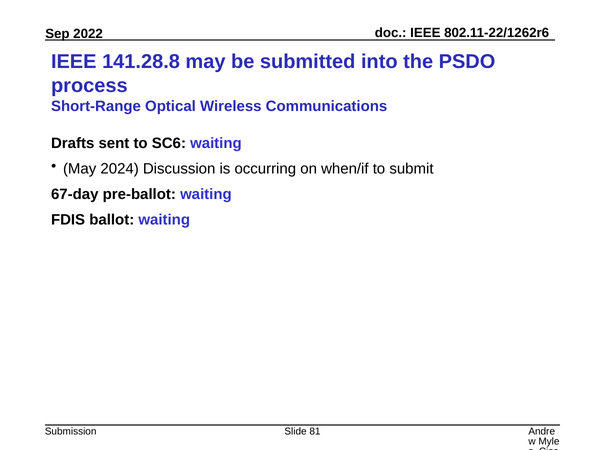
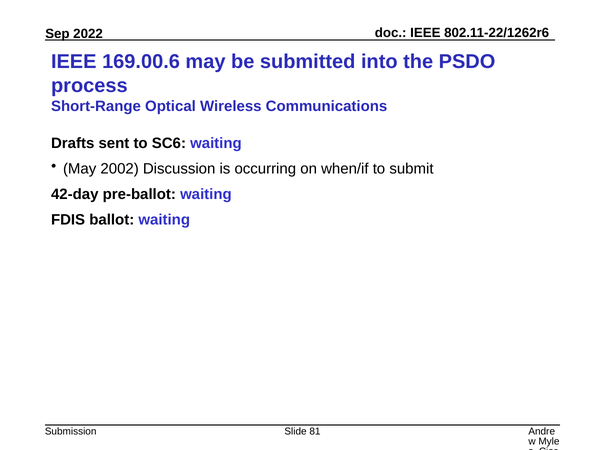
141.28.8: 141.28.8 -> 169.00.6 (141, 61)
2024: 2024 -> 2002 (120, 169)
67-day: 67-day -> 42-day (75, 194)
